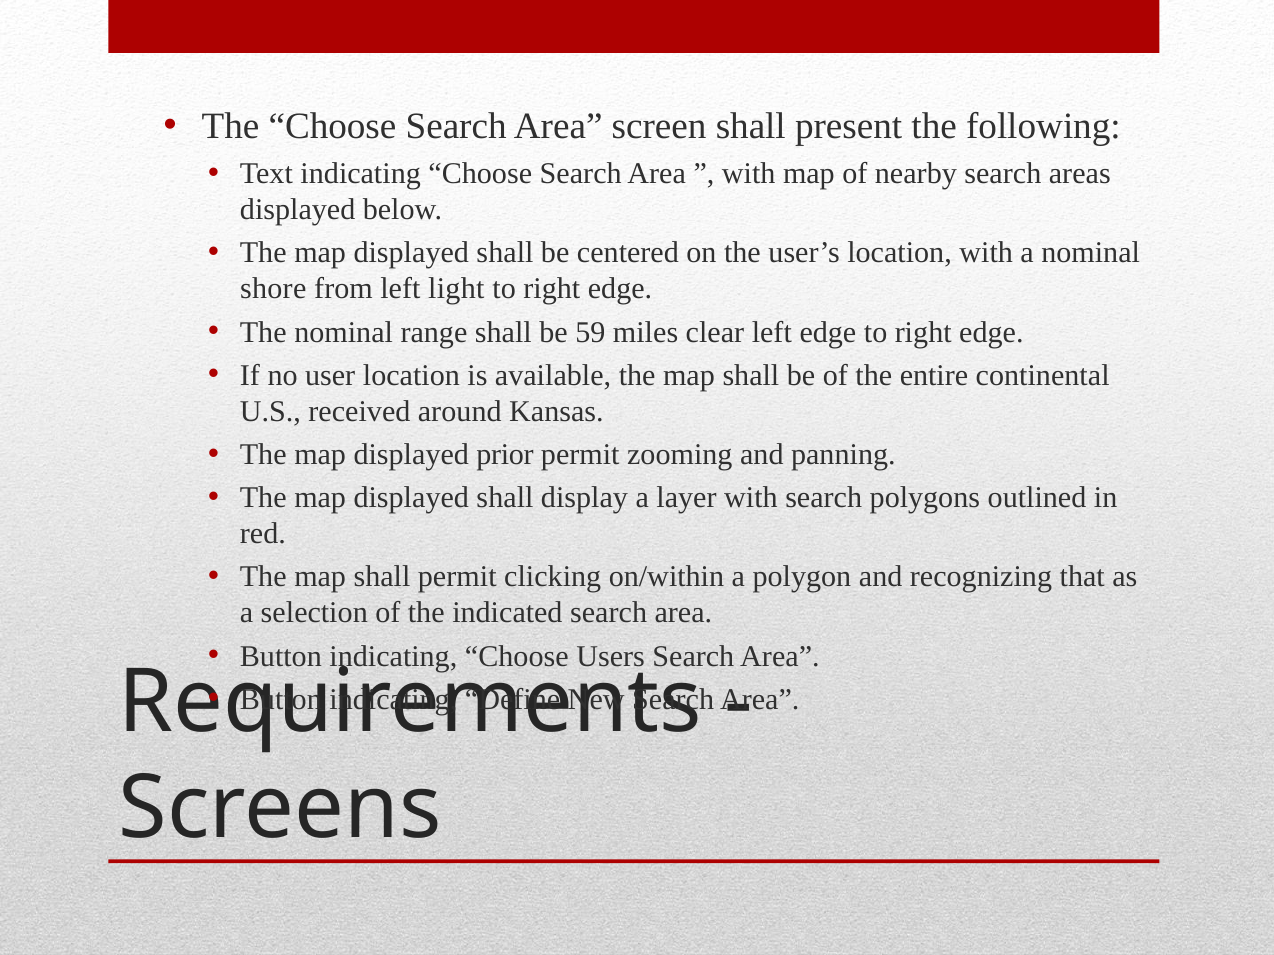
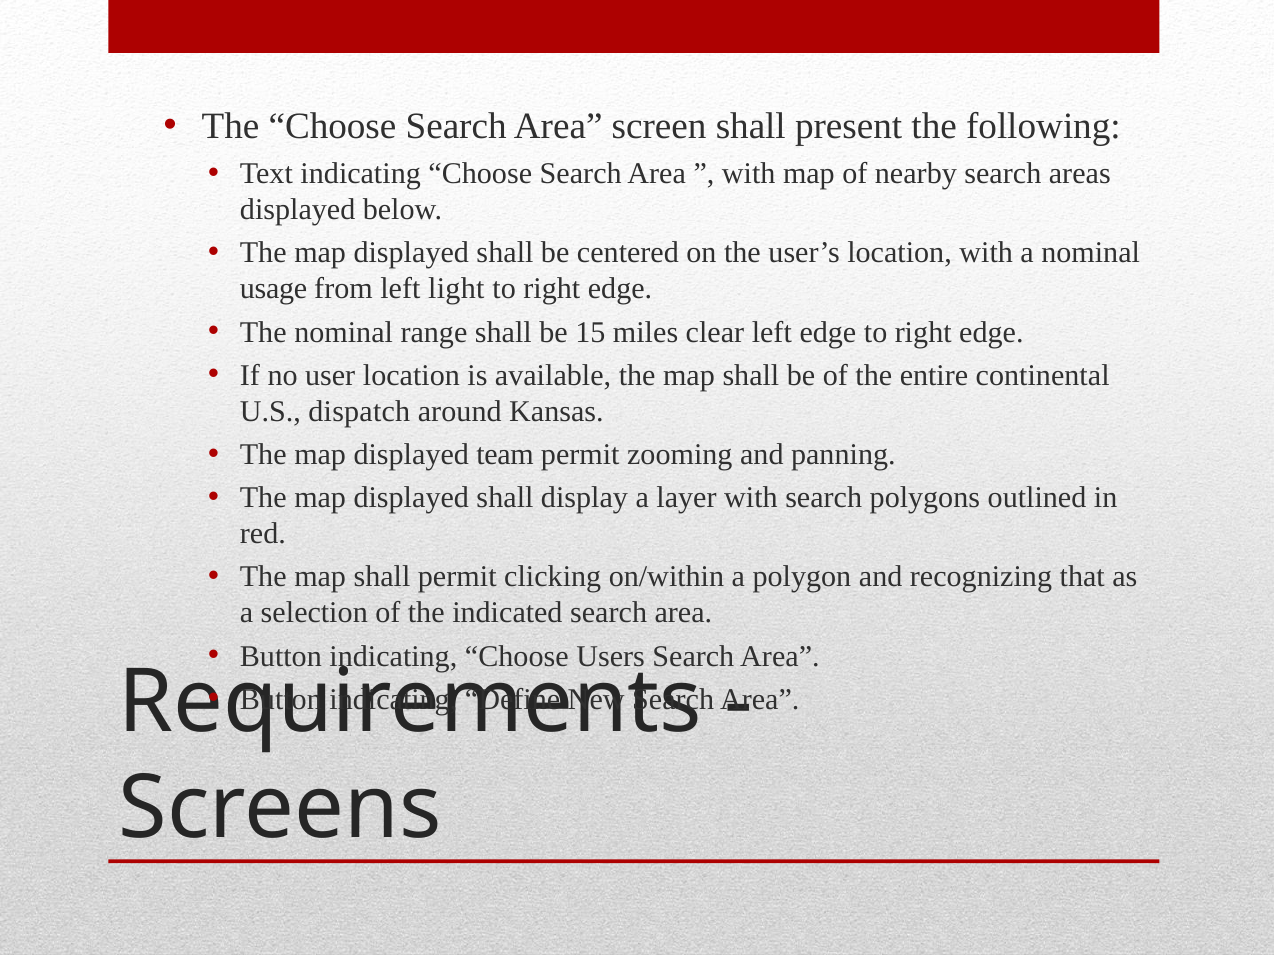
shore: shore -> usage (274, 289)
59: 59 -> 15 (590, 332)
received: received -> dispatch (359, 412)
prior: prior -> team (505, 455)
